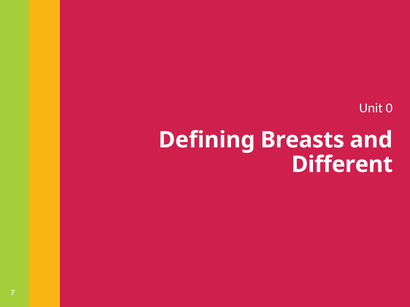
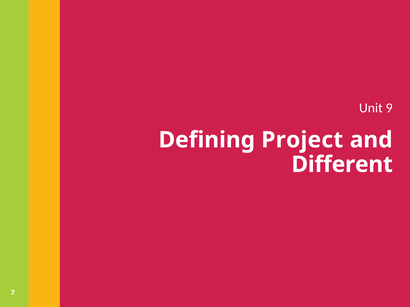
0: 0 -> 9 (389, 108)
Breasts: Breasts -> Project (302, 140)
